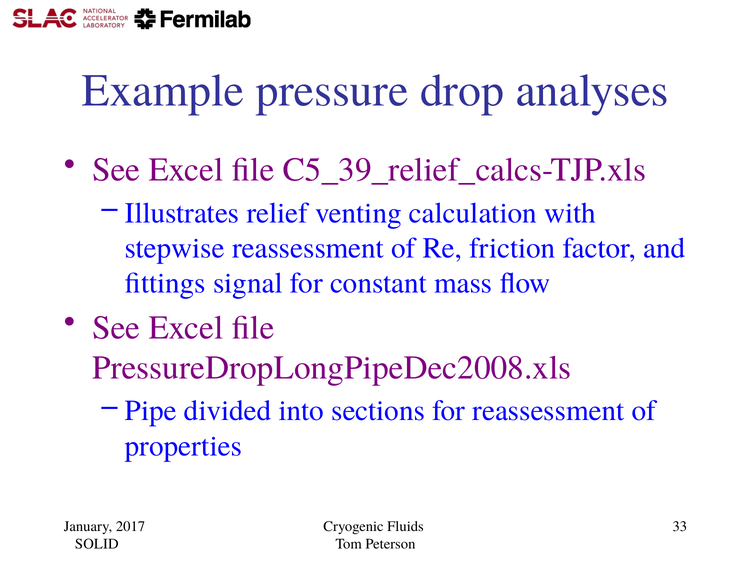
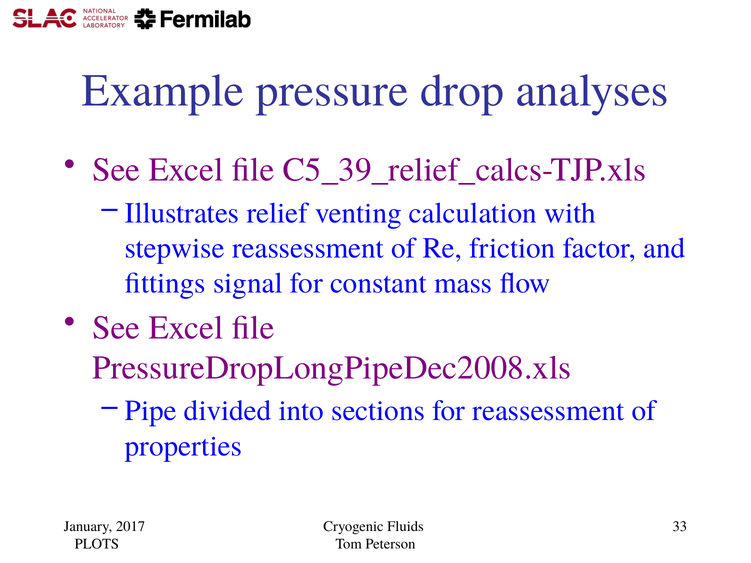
SOLID: SOLID -> PLOTS (97, 544)
